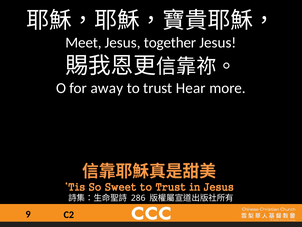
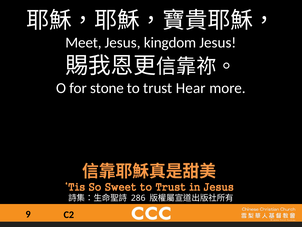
together: together -> kingdom (170, 43)
away: away -> stone (107, 88)
